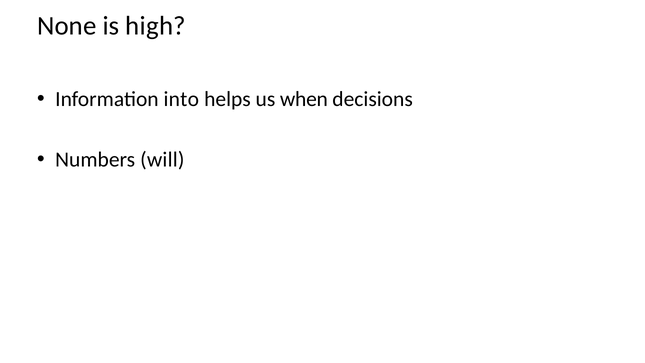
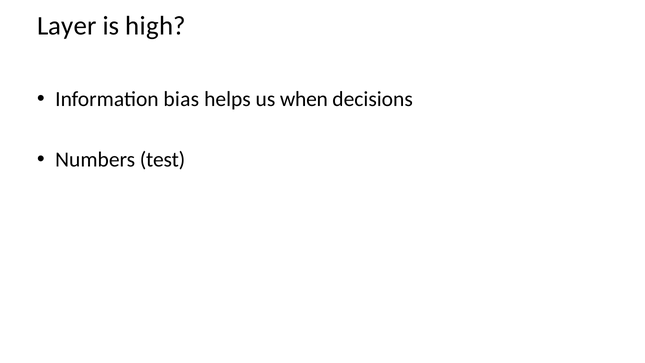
None: None -> Layer (67, 26)
into: into -> bias (181, 99)
will: will -> test (163, 160)
